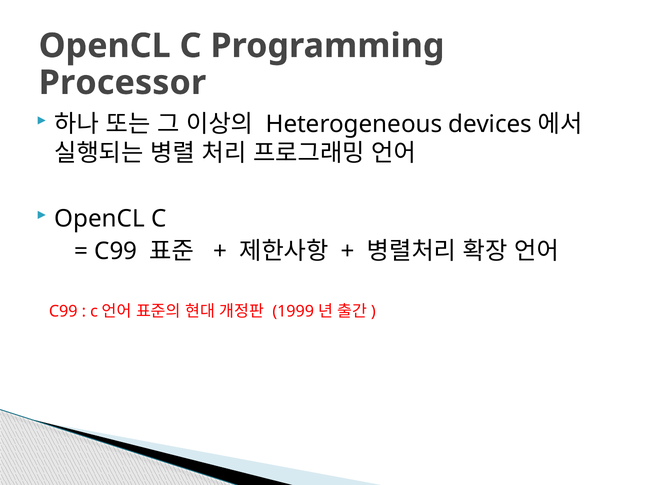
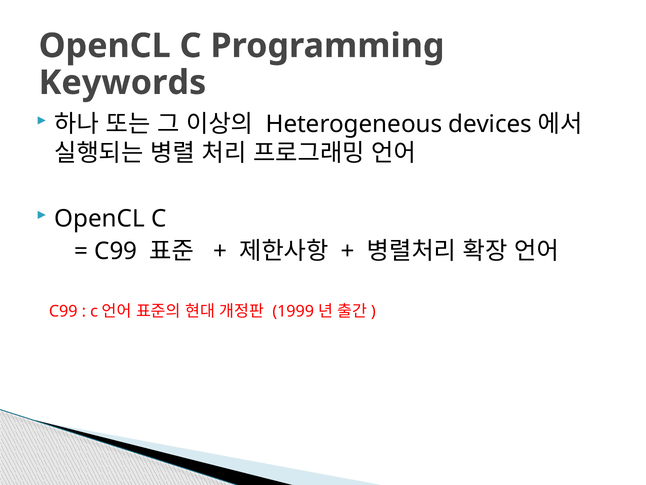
Processor: Processor -> Keywords (122, 83)
